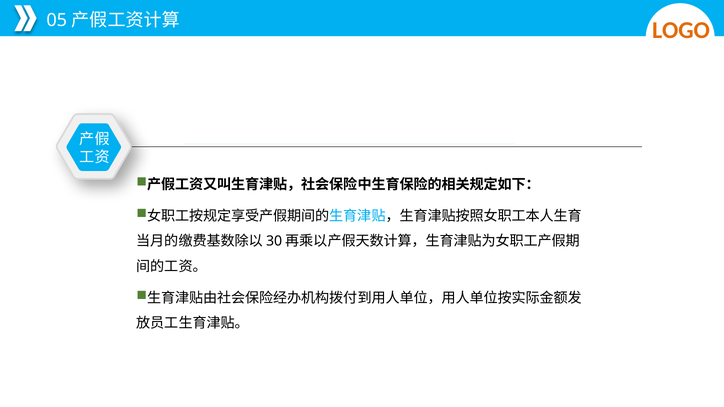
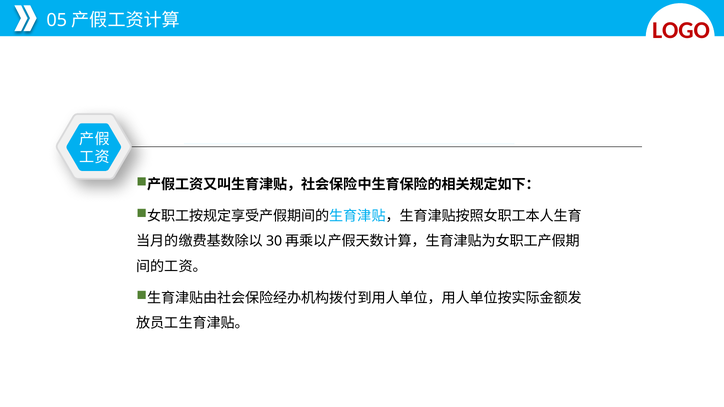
LOGO colour: orange -> red (681, 30)
